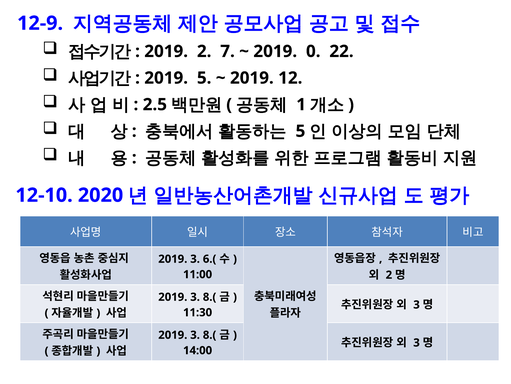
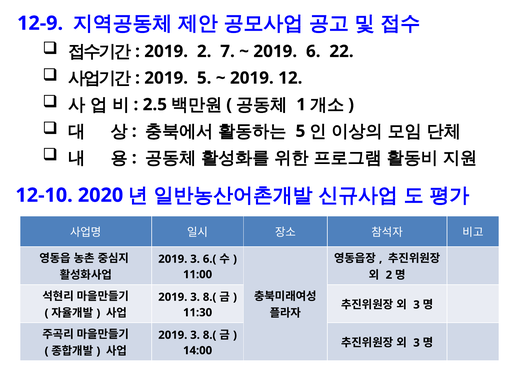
0: 0 -> 6 (313, 51)
